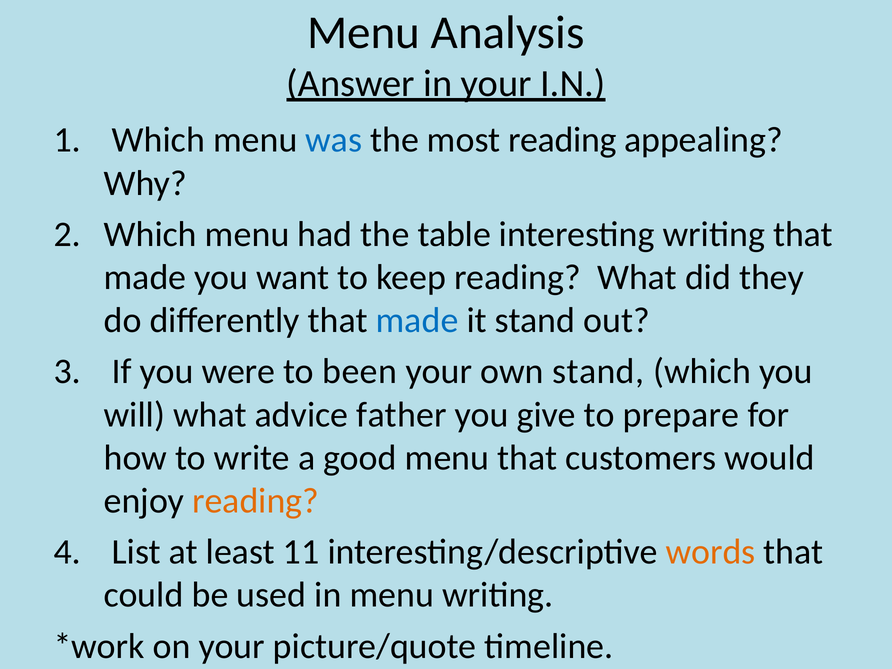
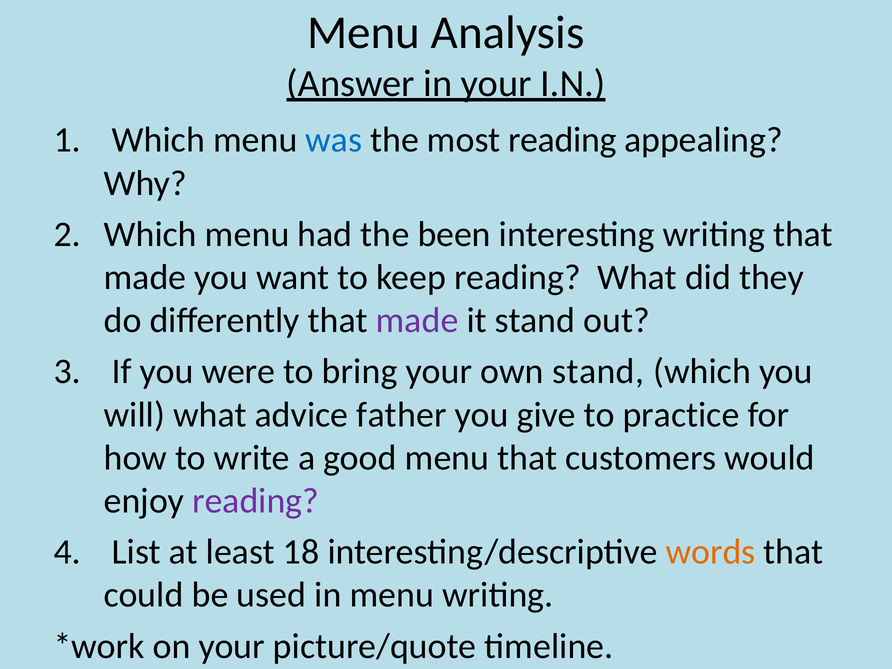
table: table -> been (454, 234)
made colour: blue -> purple (417, 320)
been: been -> bring (360, 372)
prepare: prepare -> practice (681, 415)
reading colour: orange -> purple (256, 501)
11: 11 -> 18 (301, 552)
